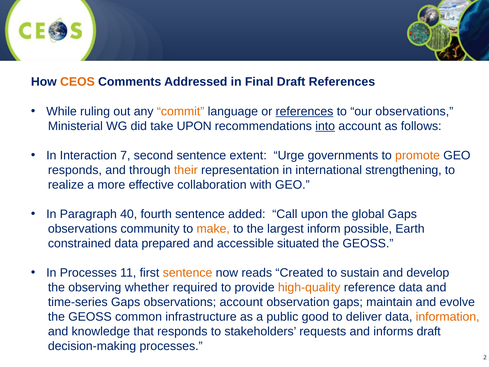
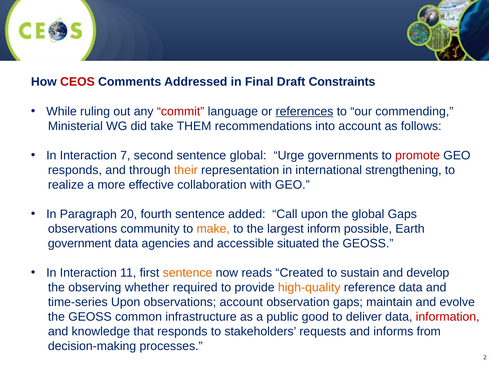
CEOS colour: orange -> red (77, 82)
Draft References: References -> Constraints (342, 82)
commit colour: orange -> red (181, 111)
our observations: observations -> commending (414, 111)
take UPON: UPON -> THEM (194, 126)
into underline: present -> none (325, 126)
sentence extent: extent -> global (248, 155)
promote colour: orange -> red (418, 155)
40: 40 -> 20 (129, 214)
constrained: constrained -> government (80, 243)
prepared: prepared -> agencies (166, 243)
Processes: Processes -> Interaction (88, 273)
time-series Gaps: Gaps -> Upon (126, 302)
information colour: orange -> red (448, 317)
informs draft: draft -> from (429, 331)
